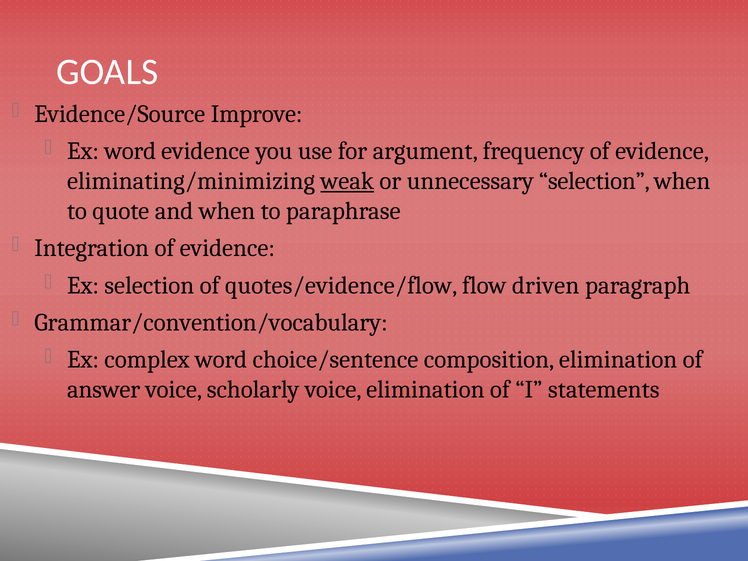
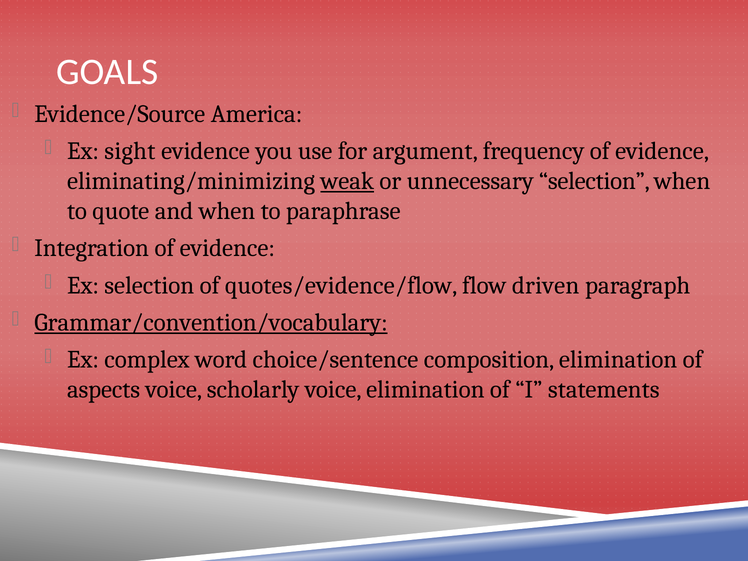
Improve: Improve -> America (257, 114)
Ex word: word -> sight (130, 151)
Grammar/convention/vocabulary underline: none -> present (211, 323)
answer: answer -> aspects (104, 390)
